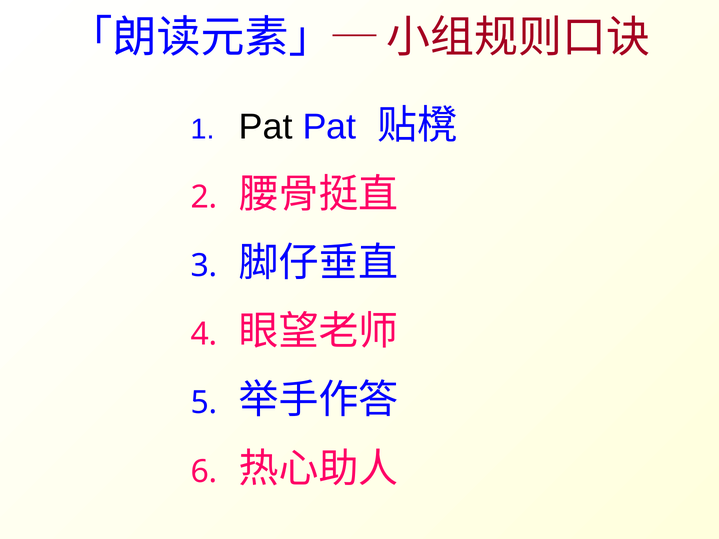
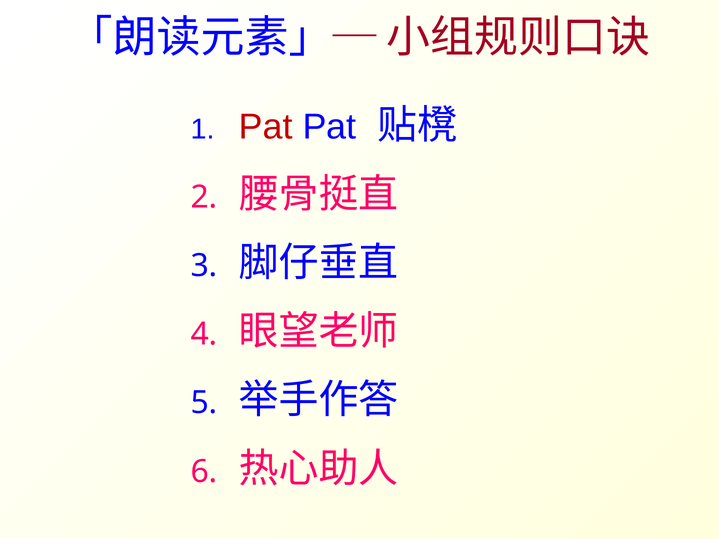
Pat colour: black -> red (266, 127)
